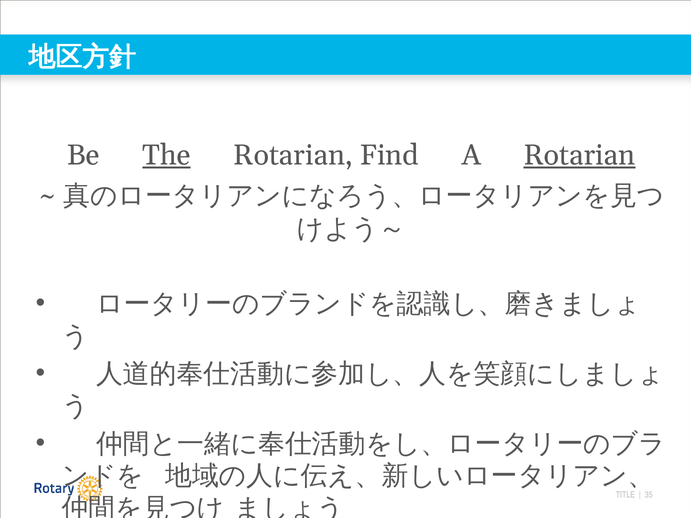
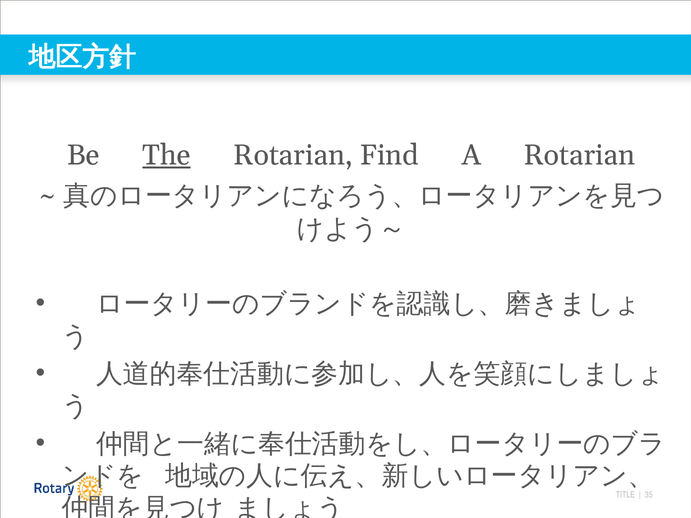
Rotarian underline: present -> none (579, 155)
